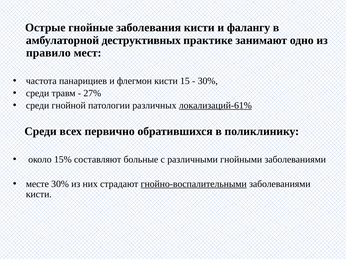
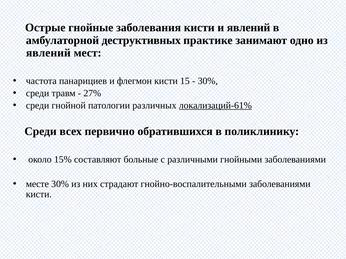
и фалангу: фалангу -> явлений (249, 28)
правило: правило -> явлений (48, 53)
гнойно-воспалительными underline: present -> none (194, 184)
